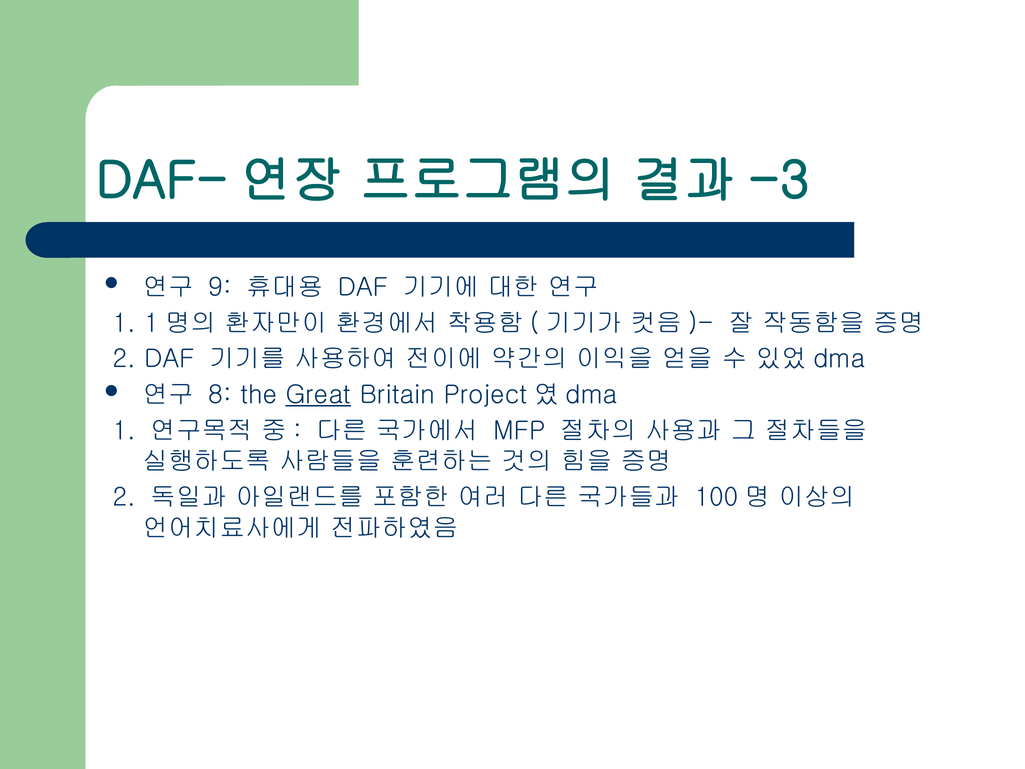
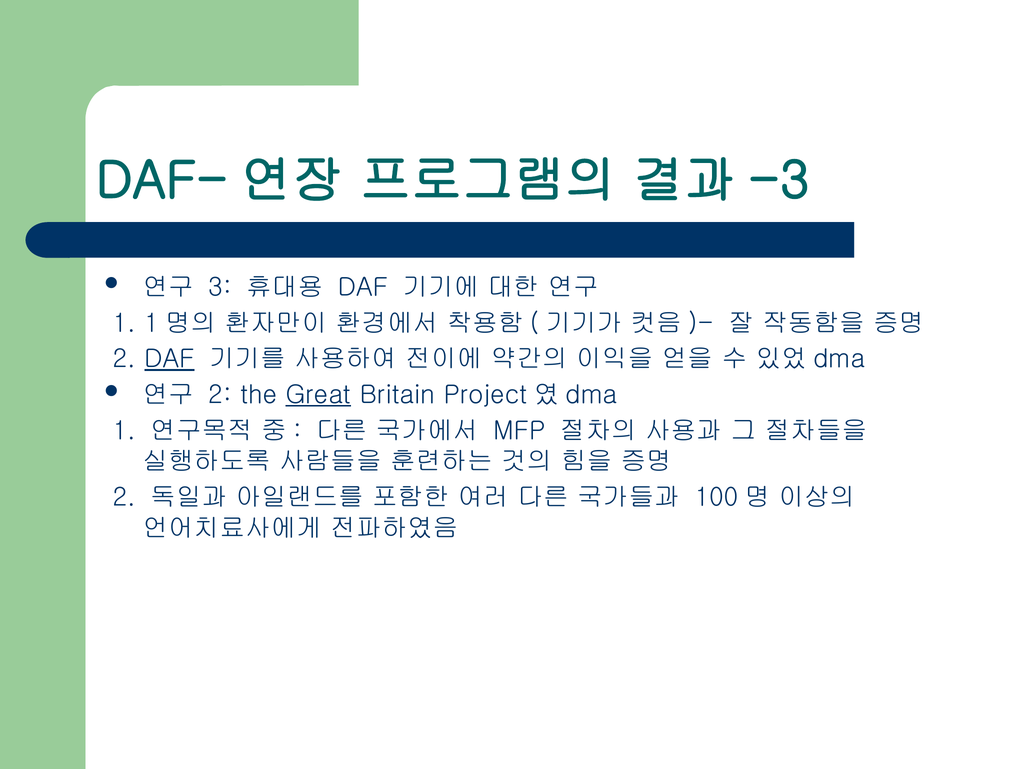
9: 9 -> 3 (220, 287)
DAF underline: none -> present (169, 359)
8: 8 -> 2 (220, 395)
